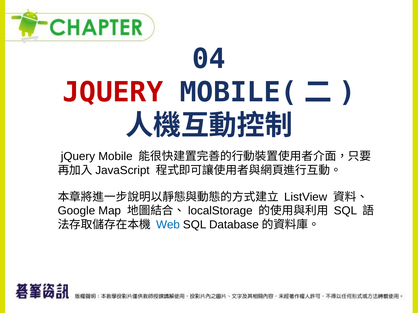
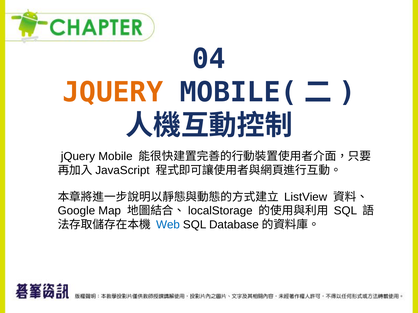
JQUERY colour: red -> orange (113, 92)
